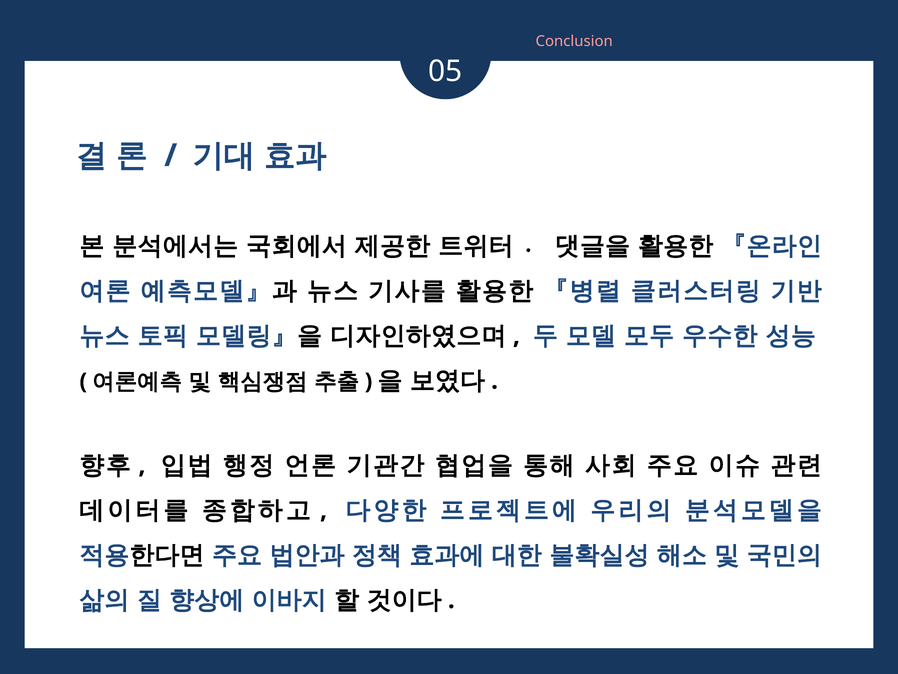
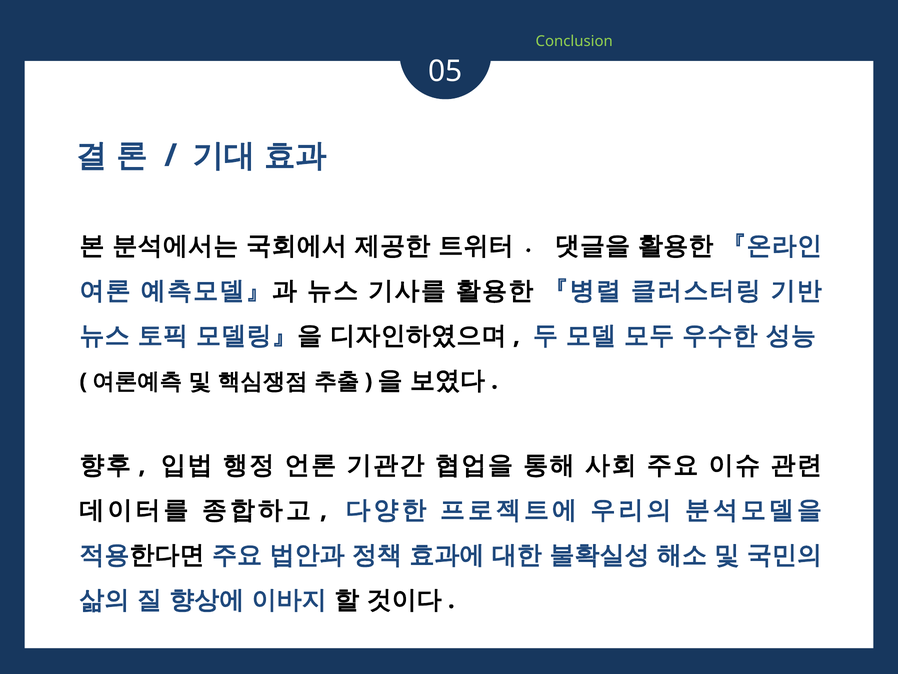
Conclusion colour: pink -> light green (574, 41)
